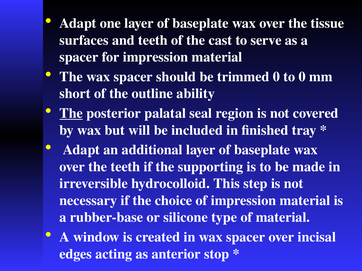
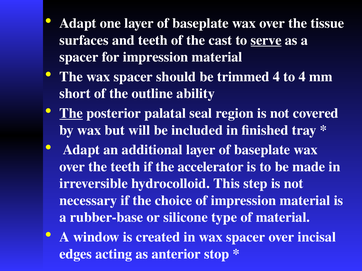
serve underline: none -> present (266, 40)
trimmed 0: 0 -> 4 (276, 77)
to 0: 0 -> 4 (302, 77)
supporting: supporting -> accelerator (211, 167)
